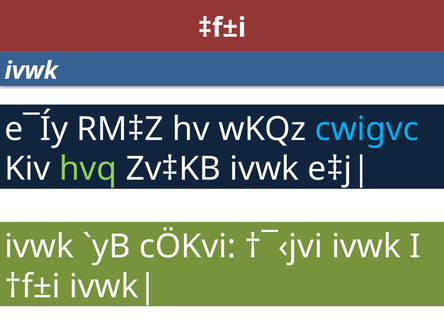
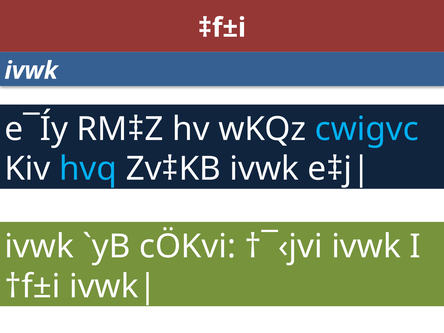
hvq colour: light green -> light blue (88, 169)
